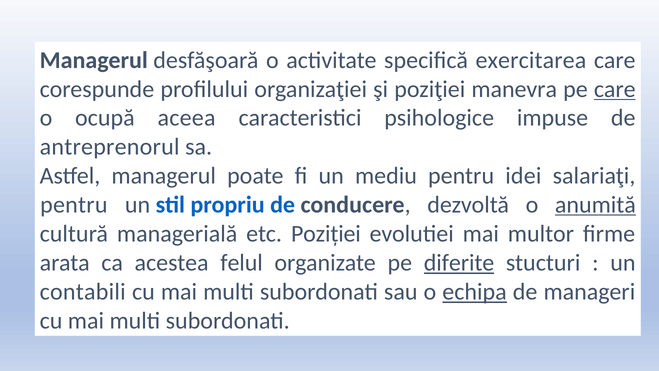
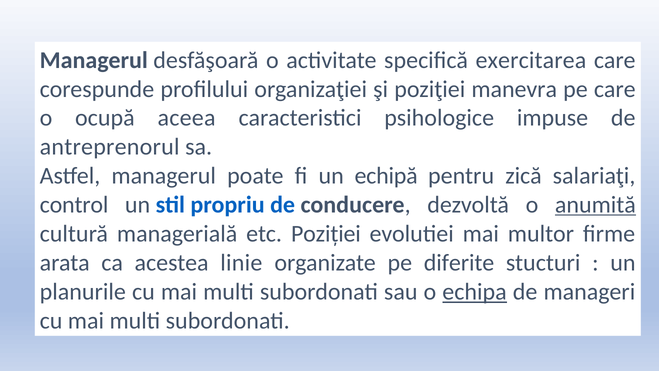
care underline: present -> none (615, 89)
mediu: mediu -> echipă (386, 176)
idei: idei -> zică (523, 176)
pentru: pentru -> control (74, 204)
felul: felul -> linie (241, 263)
diferite underline: present -> none (459, 263)
contabili: contabili -> planurile (83, 291)
